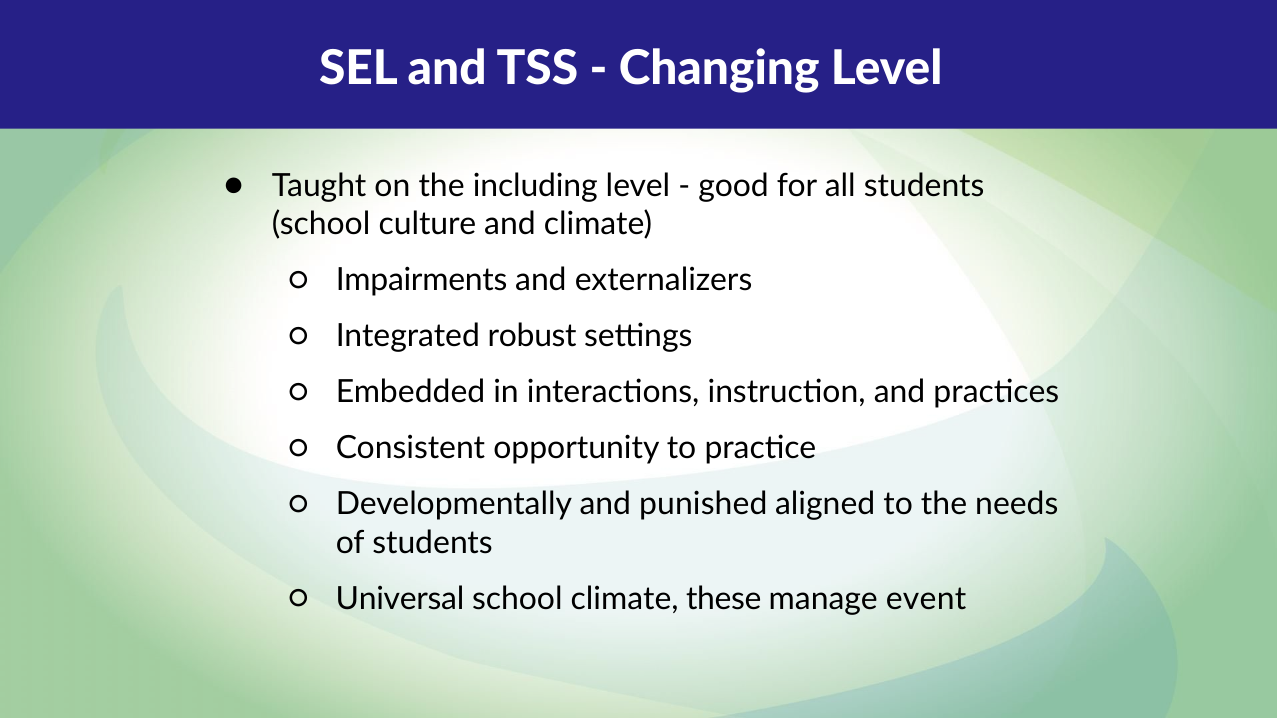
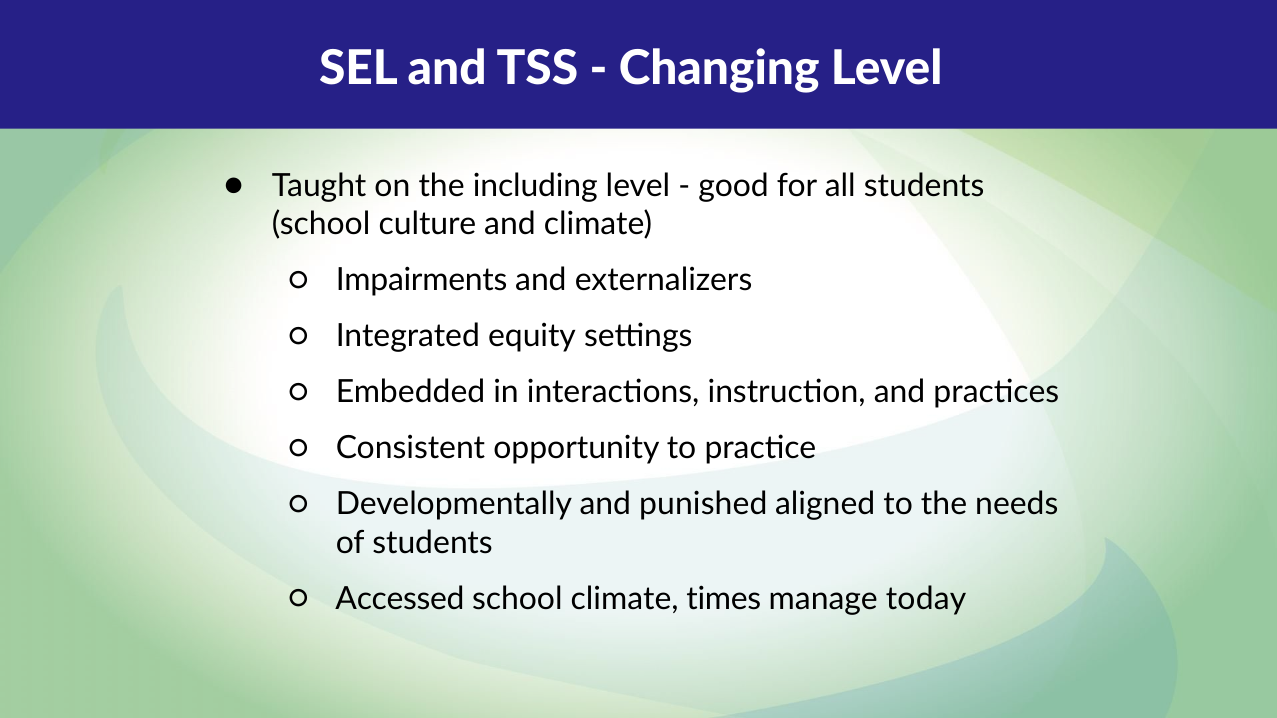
robust: robust -> equity (532, 336)
Universal: Universal -> Accessed (400, 599)
these: these -> times (724, 599)
event: event -> today (926, 599)
